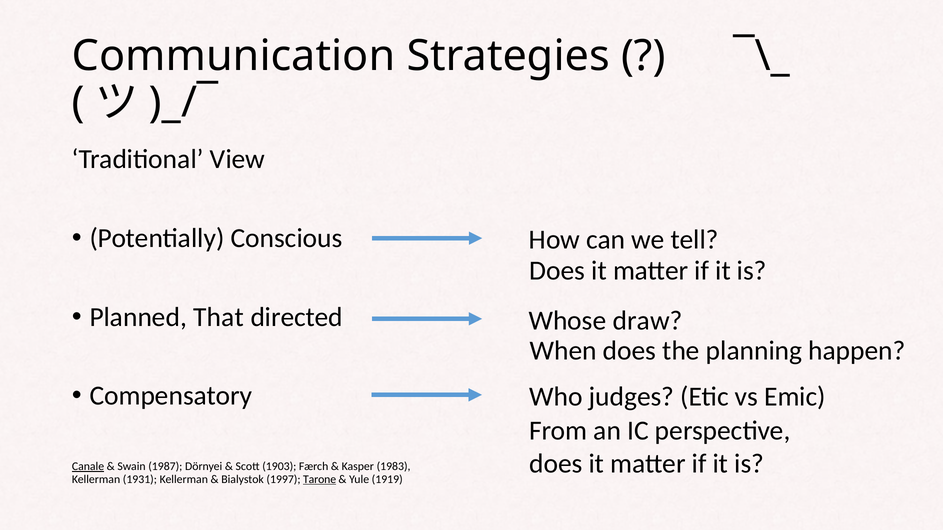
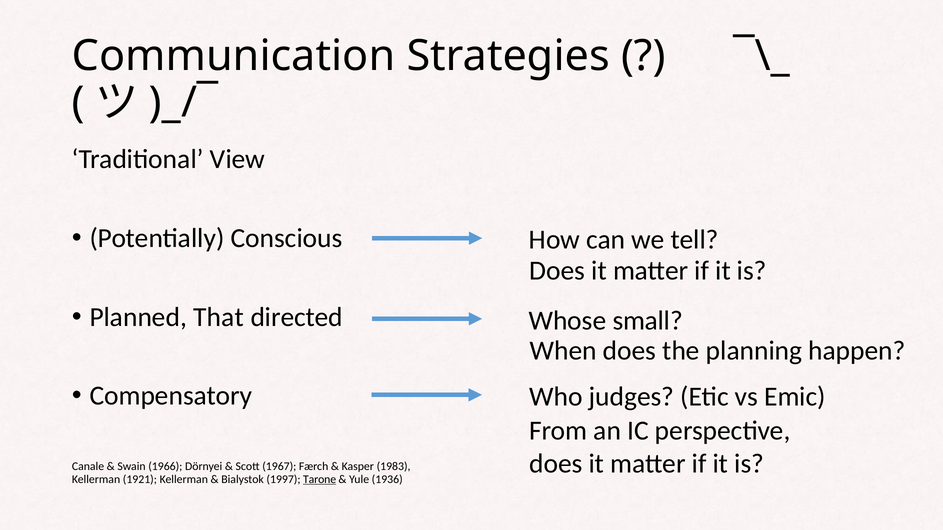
draw: draw -> small (648, 321)
Canale underline: present -> none (88, 467)
1987: 1987 -> 1966 (165, 467)
1903: 1903 -> 1967 (279, 467)
1931: 1931 -> 1921 (140, 480)
1919: 1919 -> 1936 (387, 480)
